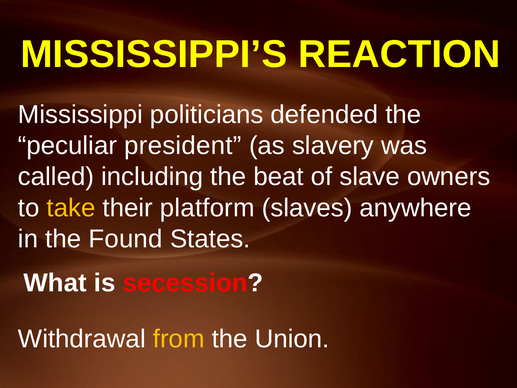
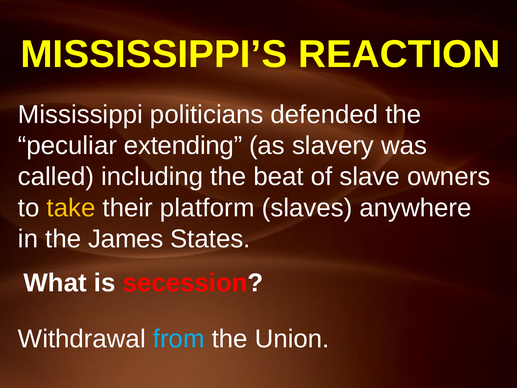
president: president -> extending (183, 146)
Found: Found -> James (126, 239)
from colour: yellow -> light blue (179, 339)
